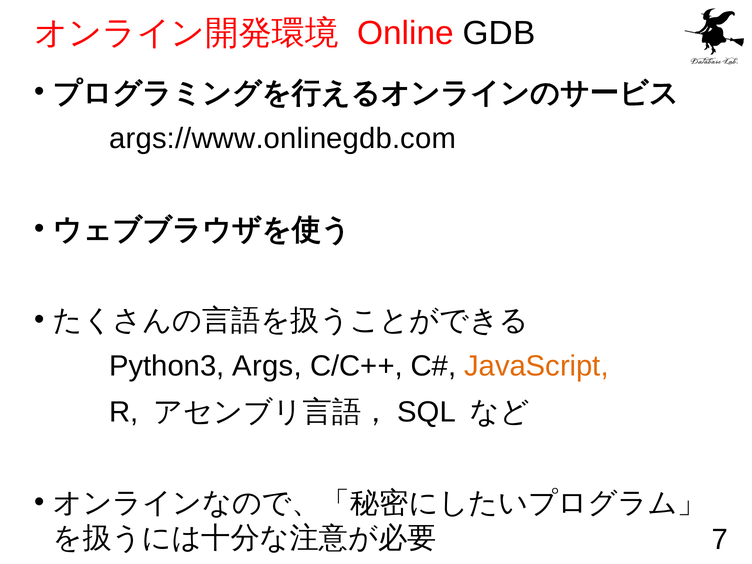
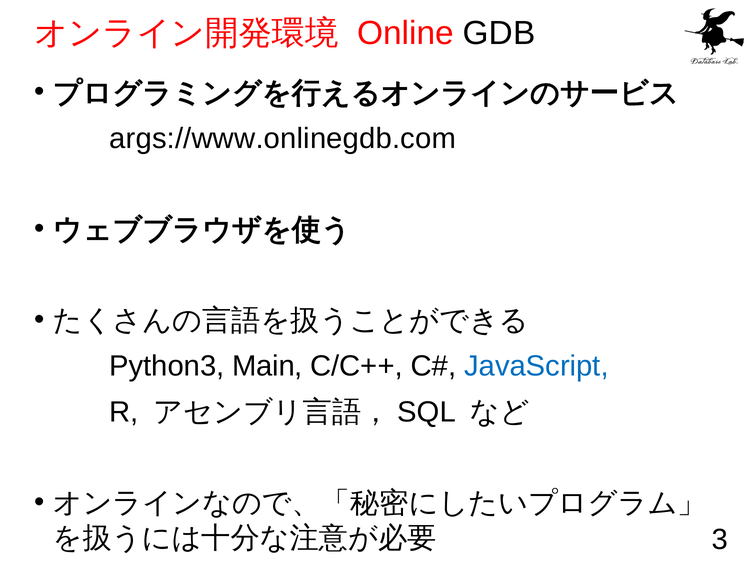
Args: Args -> Main (267, 366)
JavaScript colour: orange -> blue (536, 366)
7: 7 -> 3 (720, 540)
